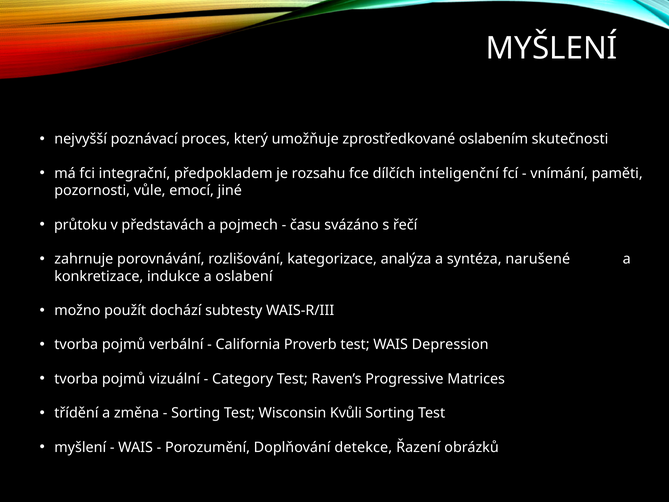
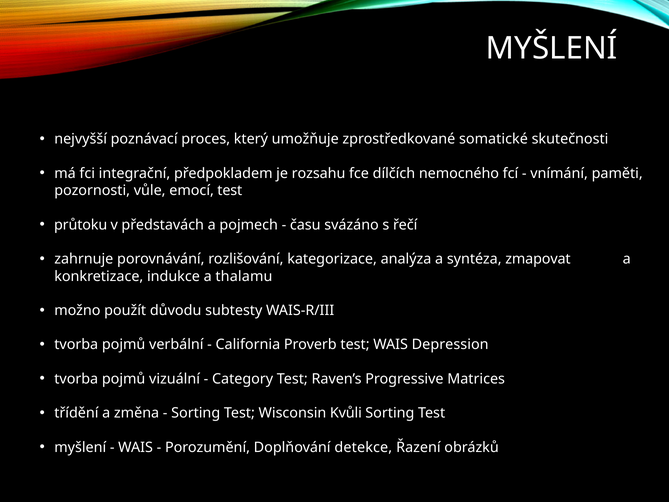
oslabením: oslabením -> somatické (493, 139)
inteligenční: inteligenční -> nemocného (459, 173)
emocí jiné: jiné -> test (230, 191)
narušené: narušené -> zmapovat (538, 259)
oslabení: oslabení -> thalamu (244, 276)
dochází: dochází -> důvodu (176, 310)
